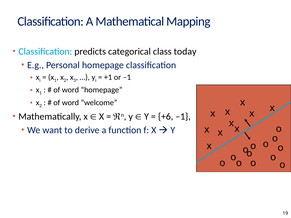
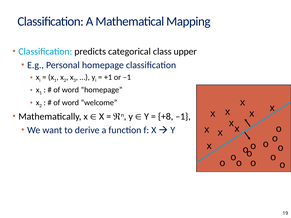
today: today -> upper (185, 52)
+6: +6 -> +8 (166, 117)
